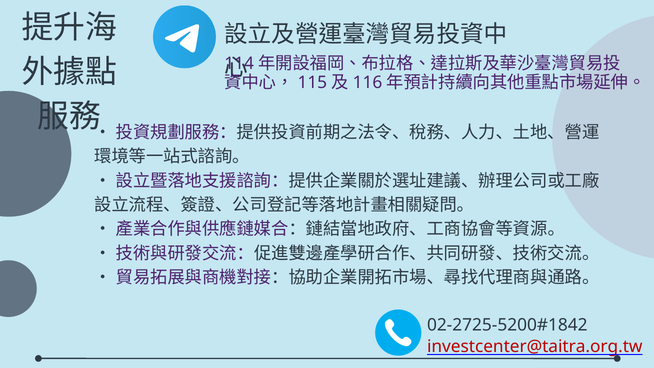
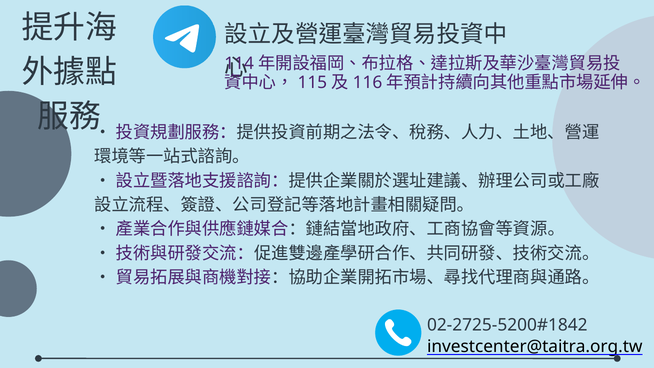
investcenter@taitra.org.tw colour: red -> black (535, 346)
